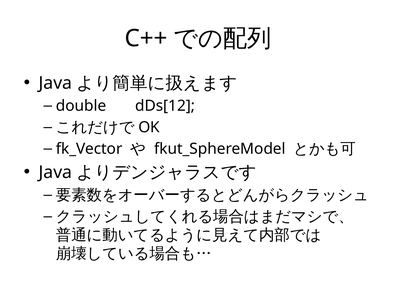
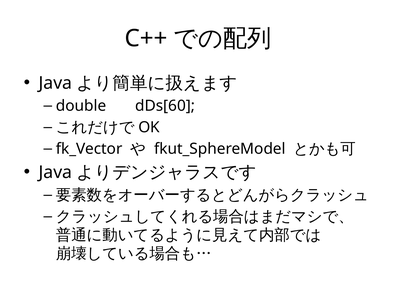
dDs[12: dDs[12 -> dDs[60 (165, 106)
